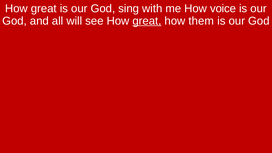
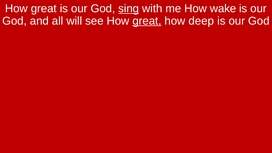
sing underline: none -> present (129, 9)
voice: voice -> wake (223, 9)
them: them -> deep (201, 21)
